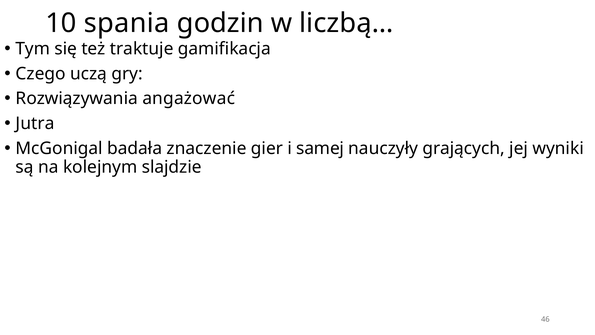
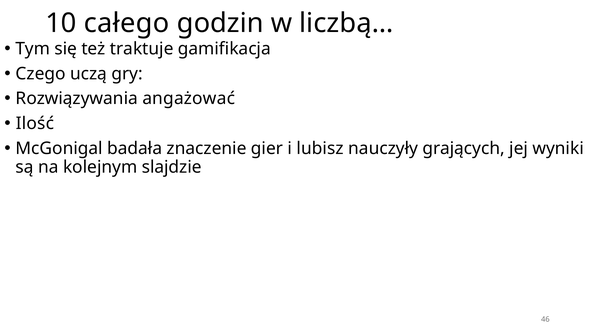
spania: spania -> całego (127, 23)
Jutra: Jutra -> Ilość (35, 123)
samej: samej -> lubisz (320, 148)
